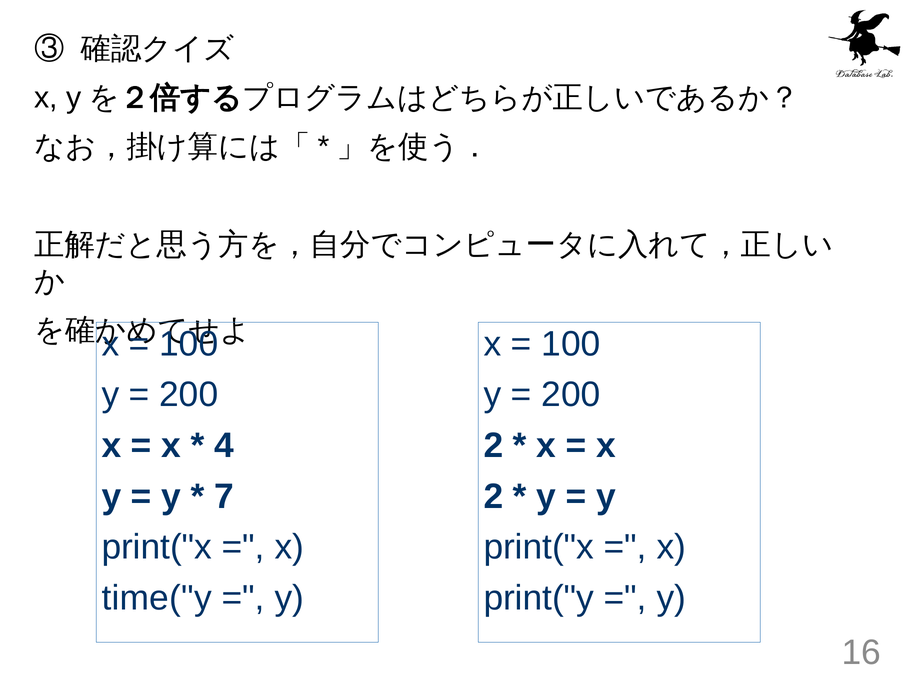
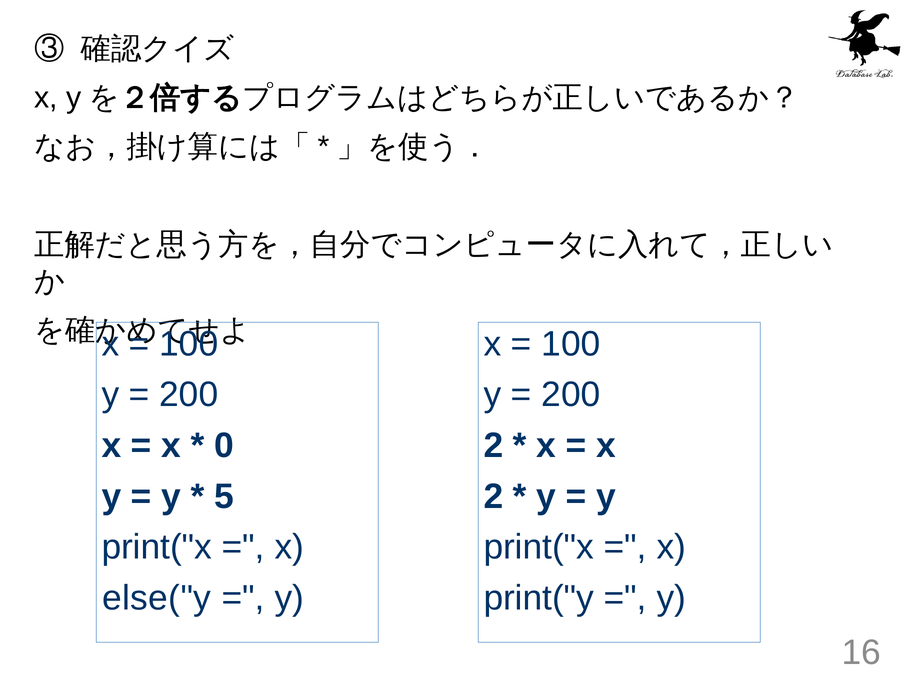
4: 4 -> 0 (224, 446)
7: 7 -> 5 (224, 497)
time("y: time("y -> else("y (157, 599)
